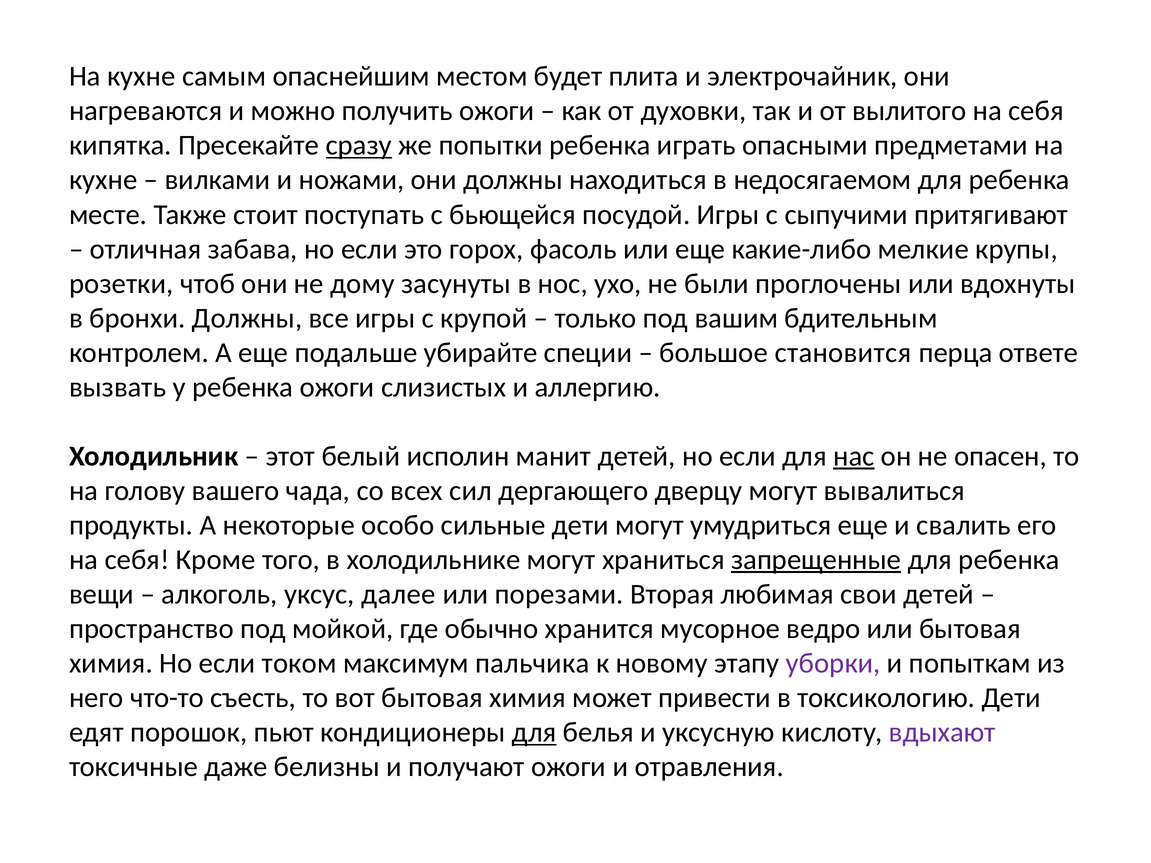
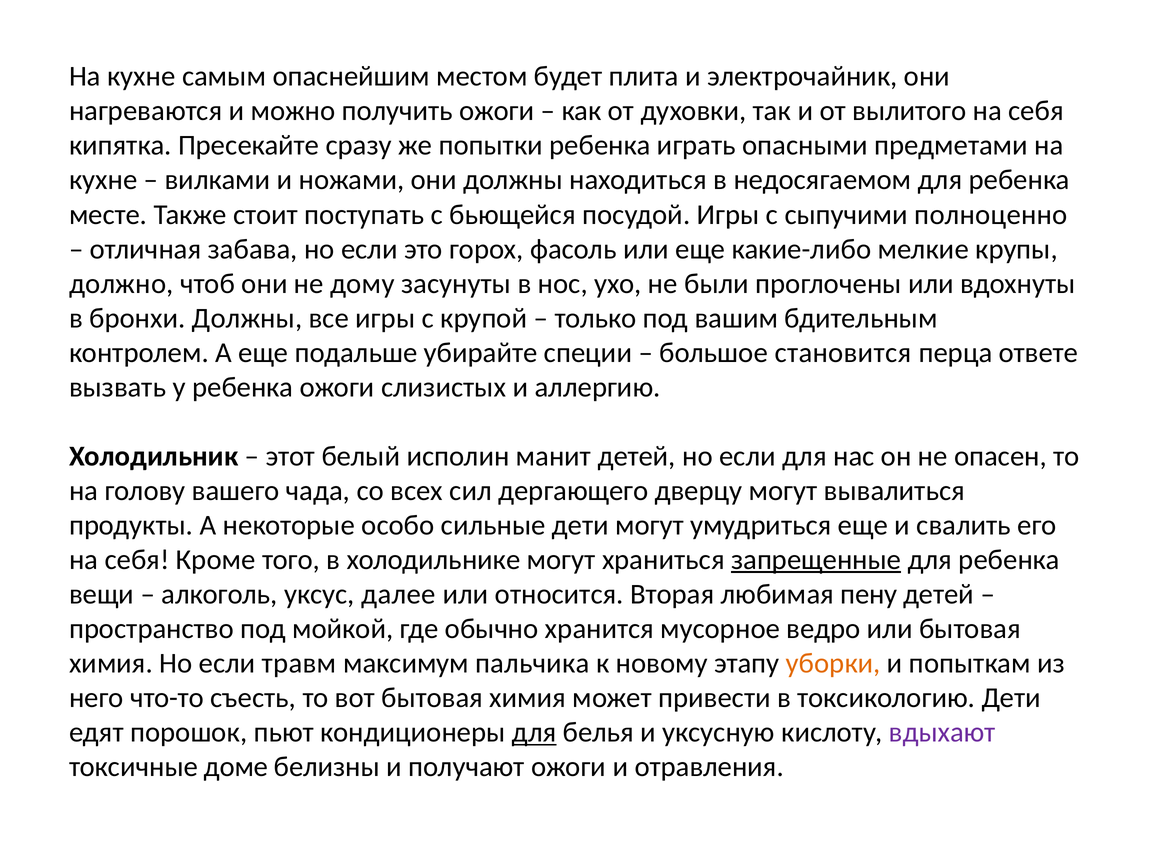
сразу underline: present -> none (359, 146)
притягивают: притягивают -> полноценно (991, 215)
розетки: розетки -> должно (121, 284)
нас underline: present -> none (854, 456)
порезами: порезами -> относится (559, 594)
свои: свои -> пену (869, 594)
током: током -> травм (299, 663)
уборки colour: purple -> orange (833, 663)
даже: даже -> доме (236, 767)
